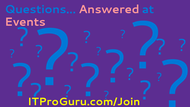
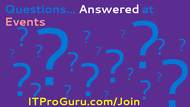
Answered colour: pink -> white (109, 9)
